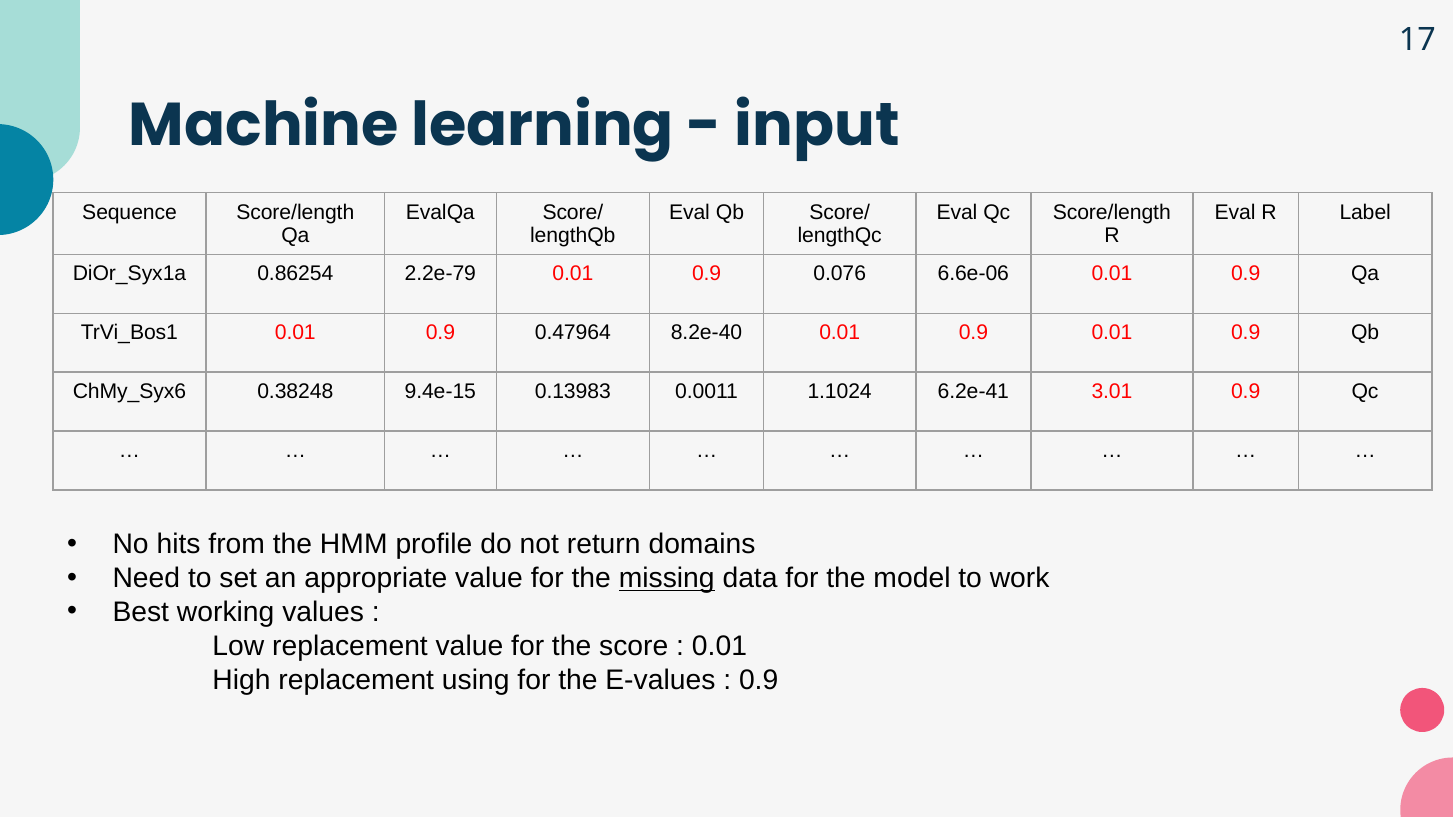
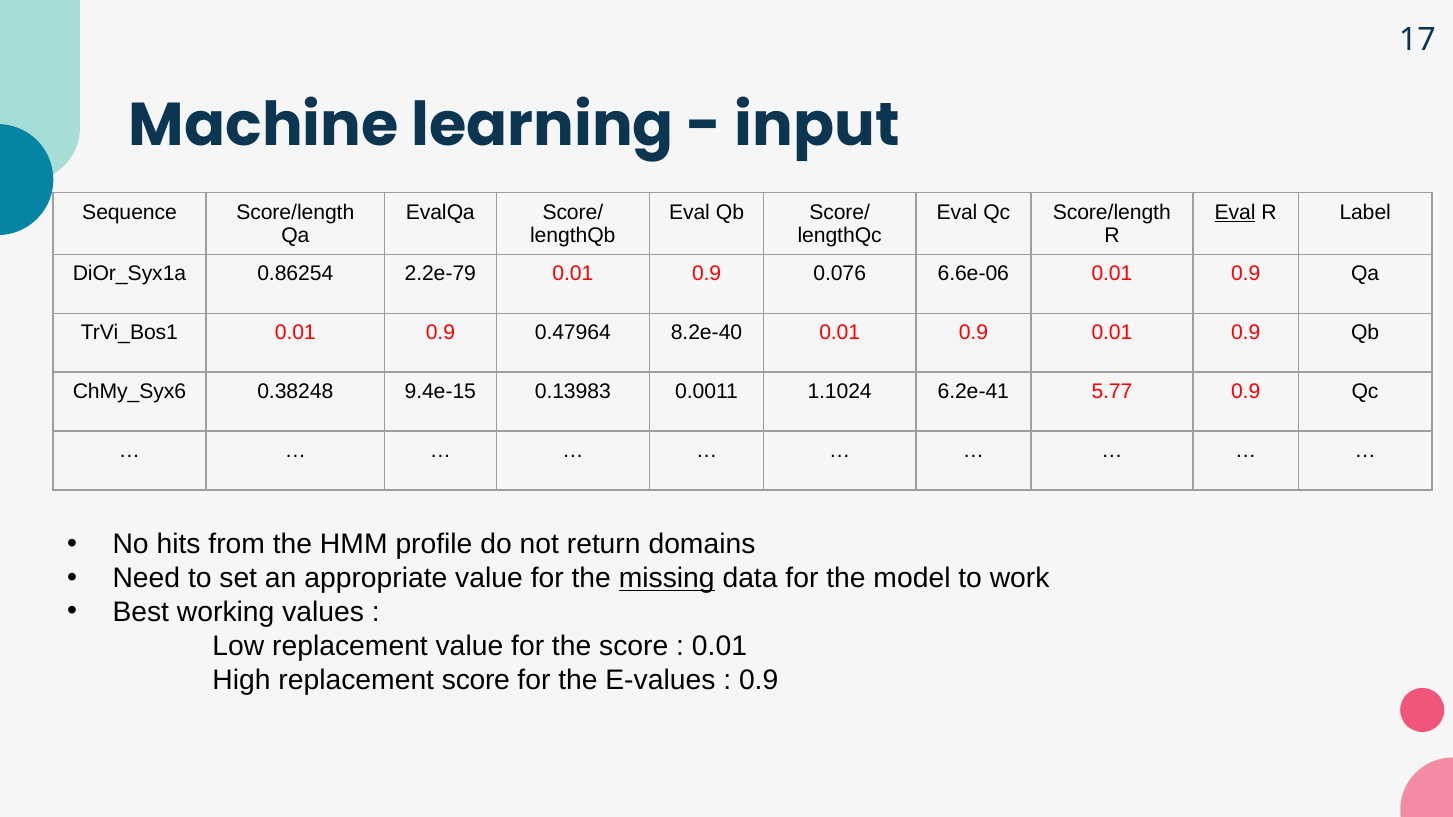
Eval underline: none -> present (1235, 212)
3.01: 3.01 -> 5.77 (1112, 392)
replacement using: using -> score (476, 680)
